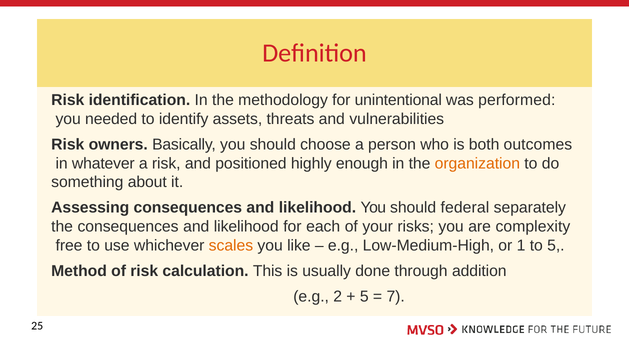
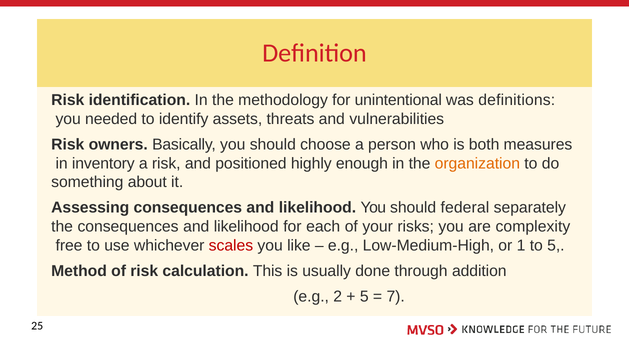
performed: performed -> definitions (517, 100)
outcomes: outcomes -> measures (538, 144)
whatever: whatever -> inventory (103, 163)
scales colour: orange -> red (231, 245)
